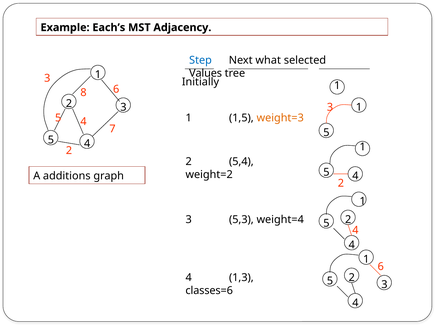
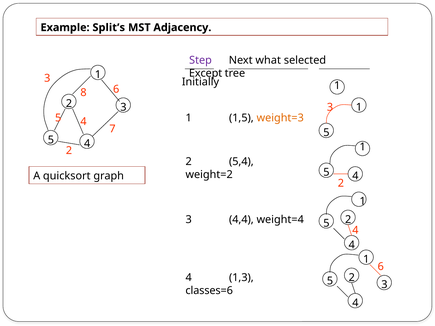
Each’s: Each’s -> Split’s (109, 28)
Step colour: blue -> purple (200, 60)
Values: Values -> Except (206, 73)
additions: additions -> quicksort (67, 176)
5,3: 5,3 -> 4,4 (241, 220)
